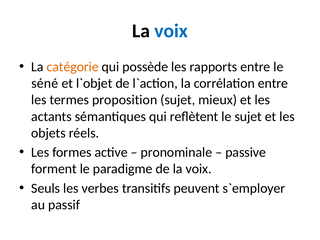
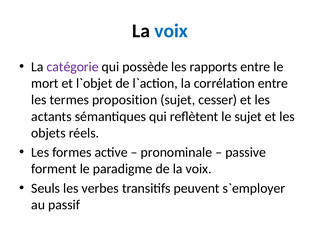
catégorie colour: orange -> purple (73, 67)
séné: séné -> mort (45, 83)
mieux: mieux -> cesser (218, 100)
